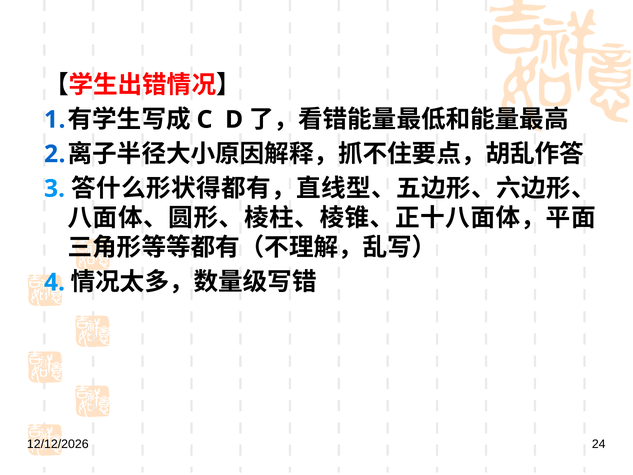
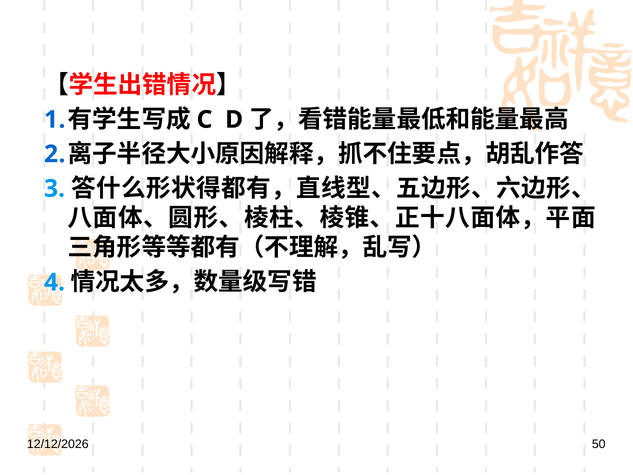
24: 24 -> 50 (599, 444)
